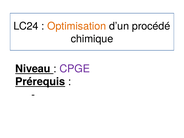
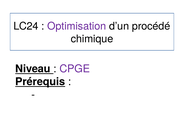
Optimisation colour: orange -> purple (77, 26)
